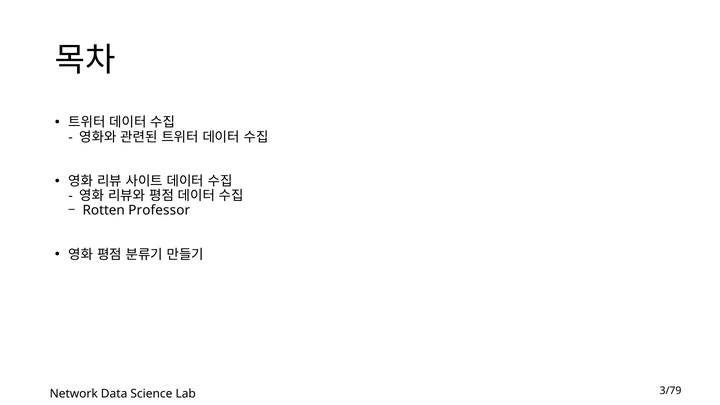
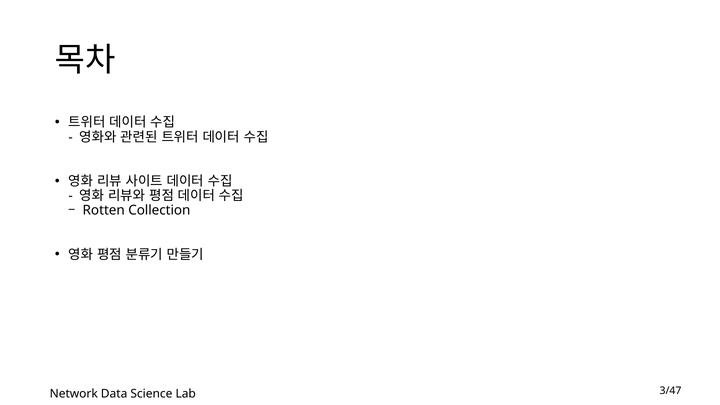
Professor: Professor -> Collection (159, 210)
3/79: 3/79 -> 3/47 (670, 391)
